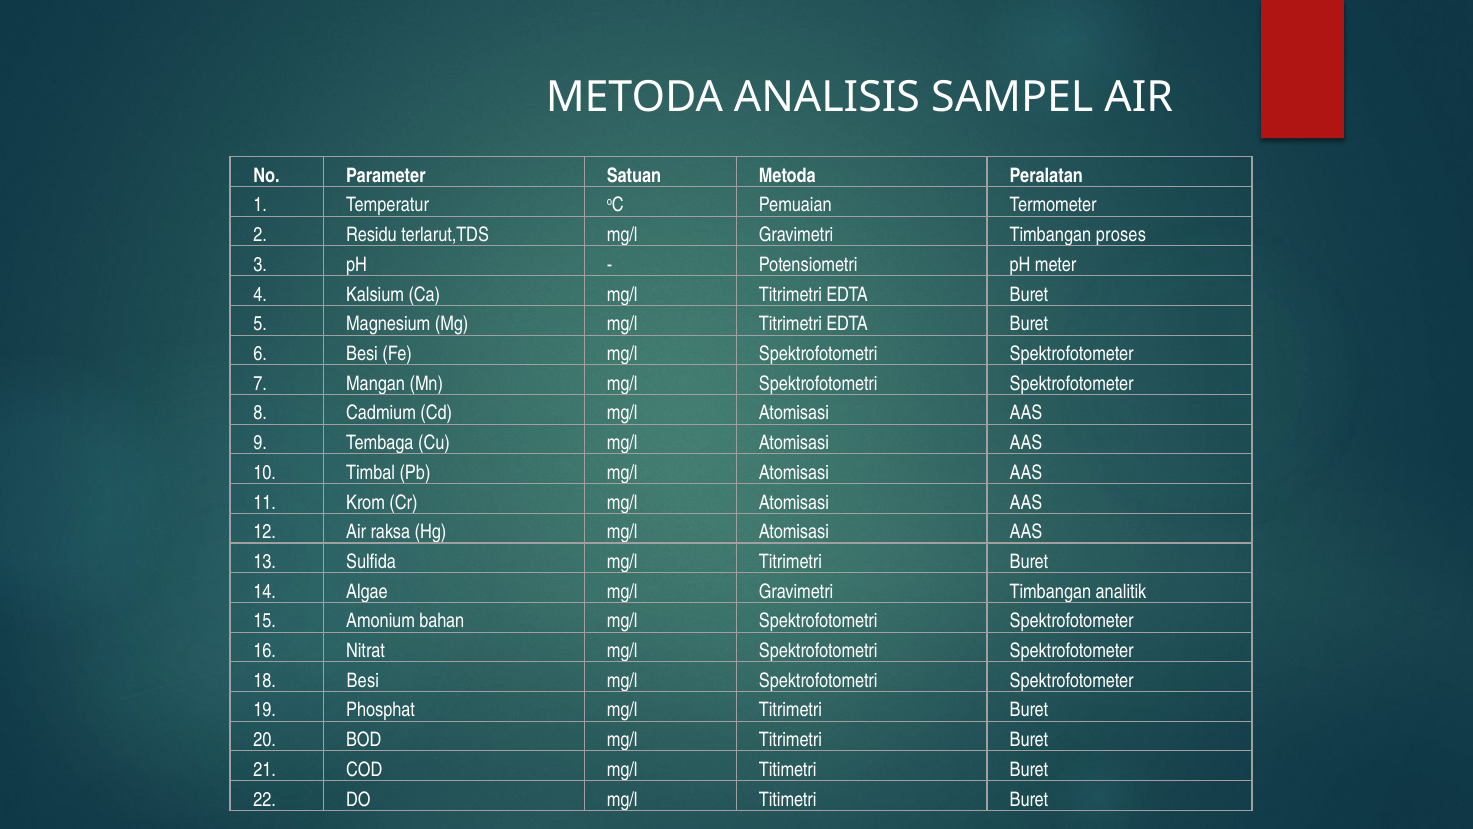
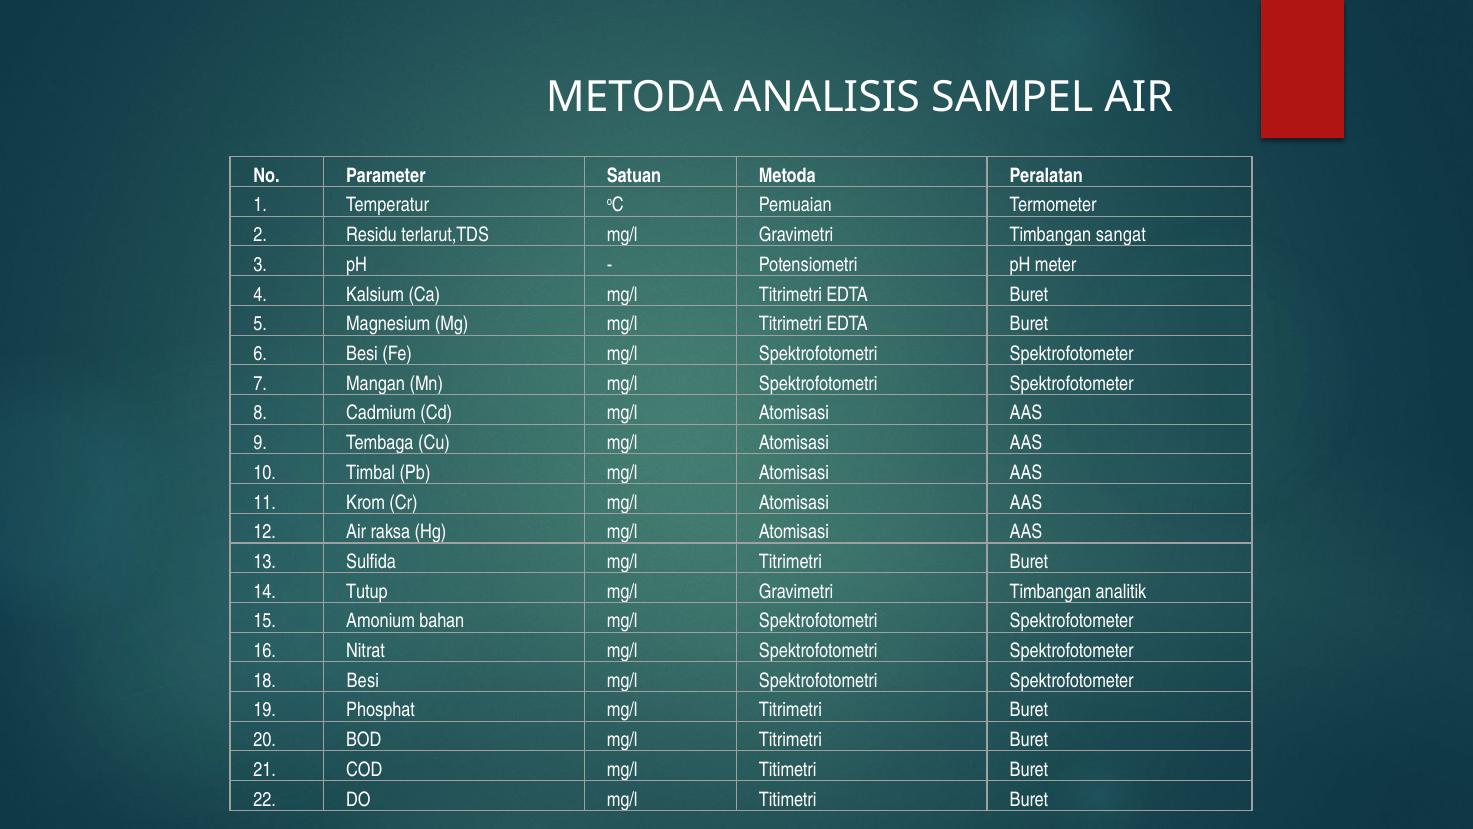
proses: proses -> sangat (1121, 235)
Algae: Algae -> Tutup (367, 591)
